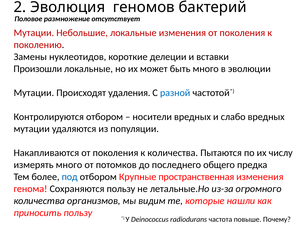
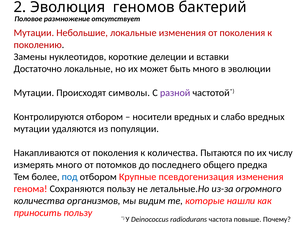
Произошли: Произошли -> Достаточно (38, 69)
удаления: удаления -> символы (129, 93)
разной colour: blue -> purple (175, 93)
пространственная: пространственная -> псевдогенизация (196, 177)
